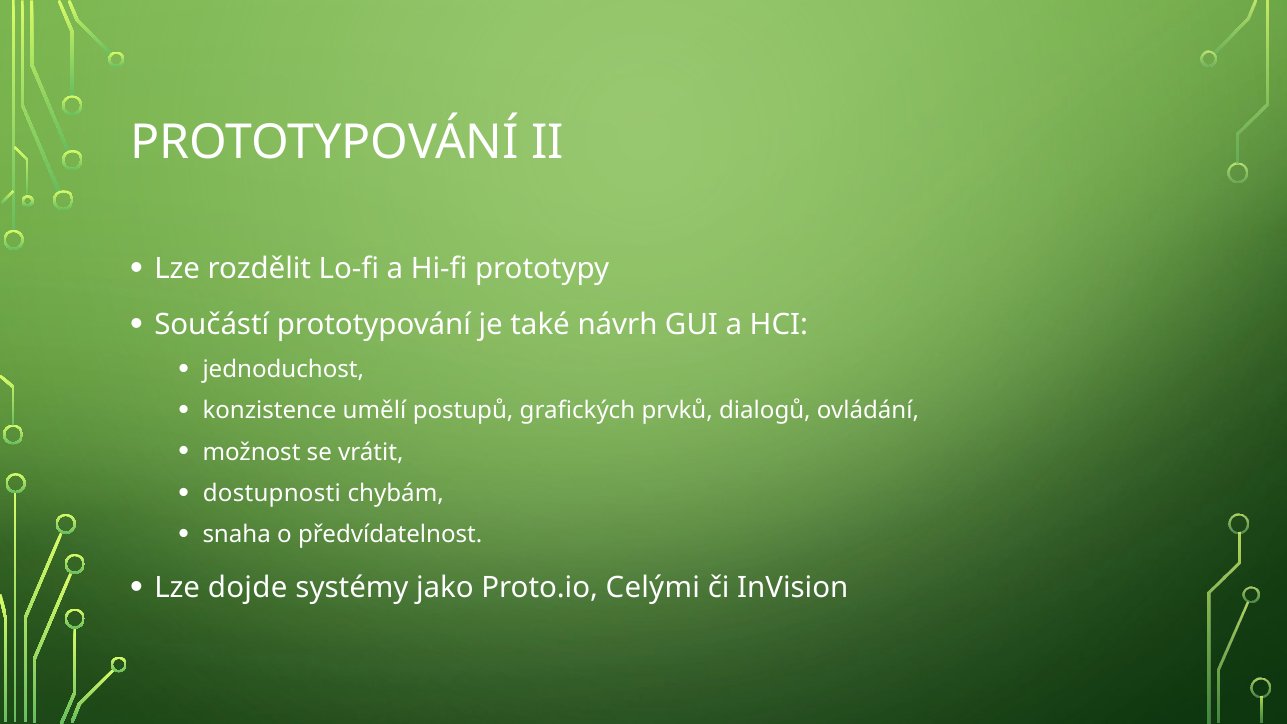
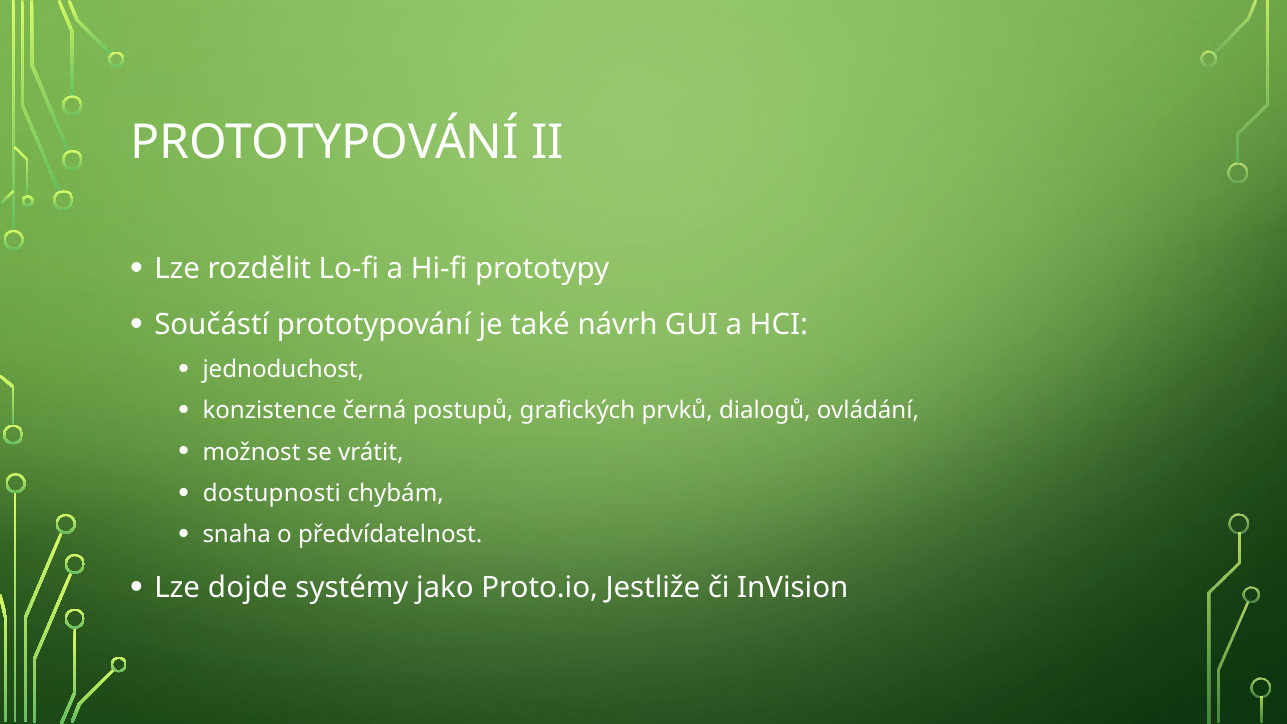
umělí: umělí -> černá (374, 411)
Celými: Celými -> Jestliže (653, 588)
